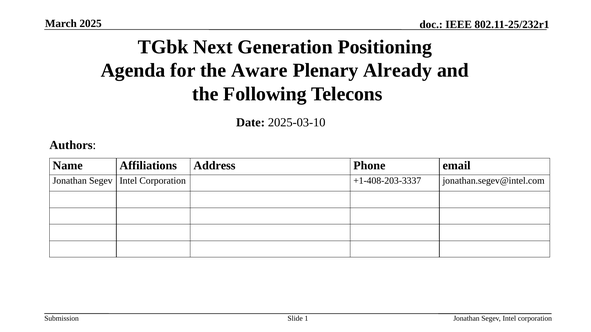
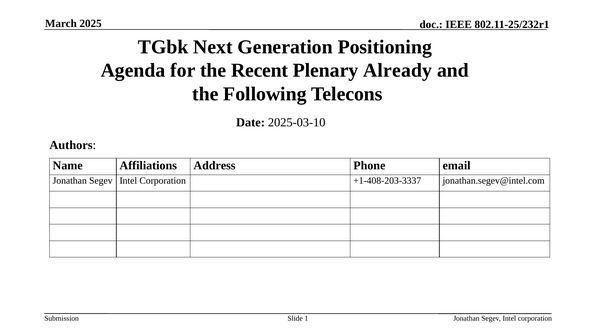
Aware: Aware -> Recent (260, 71)
